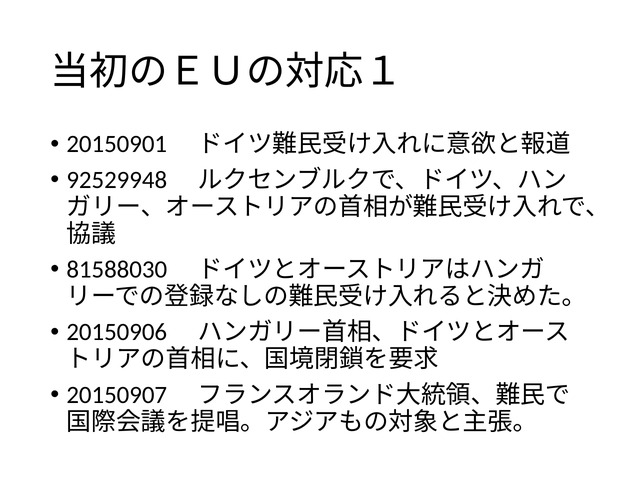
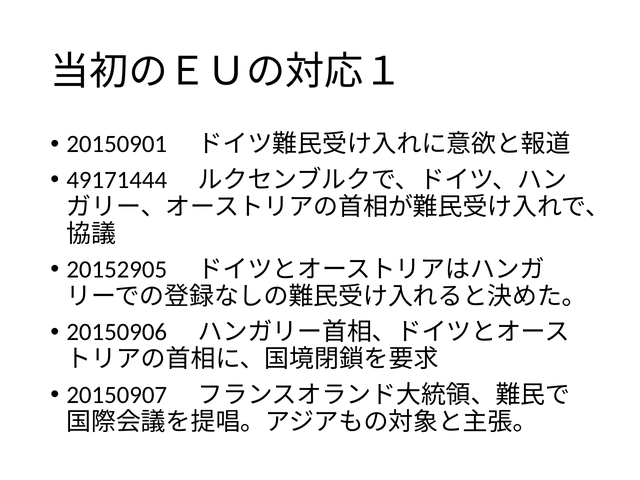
92529948: 92529948 -> 49171444 (117, 180)
81588030: 81588030 -> 20152905 (117, 270)
